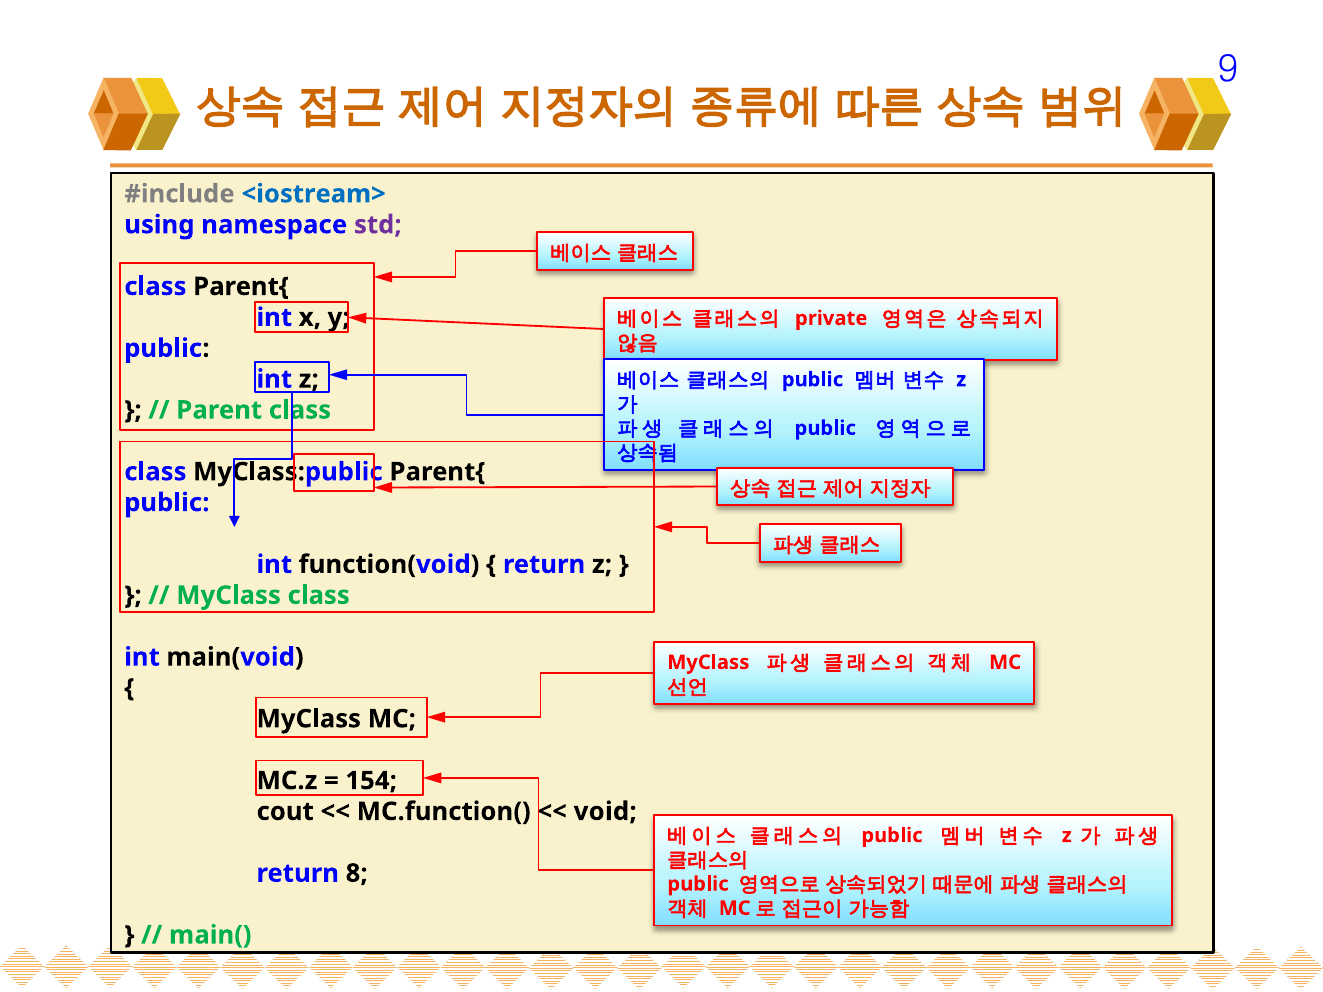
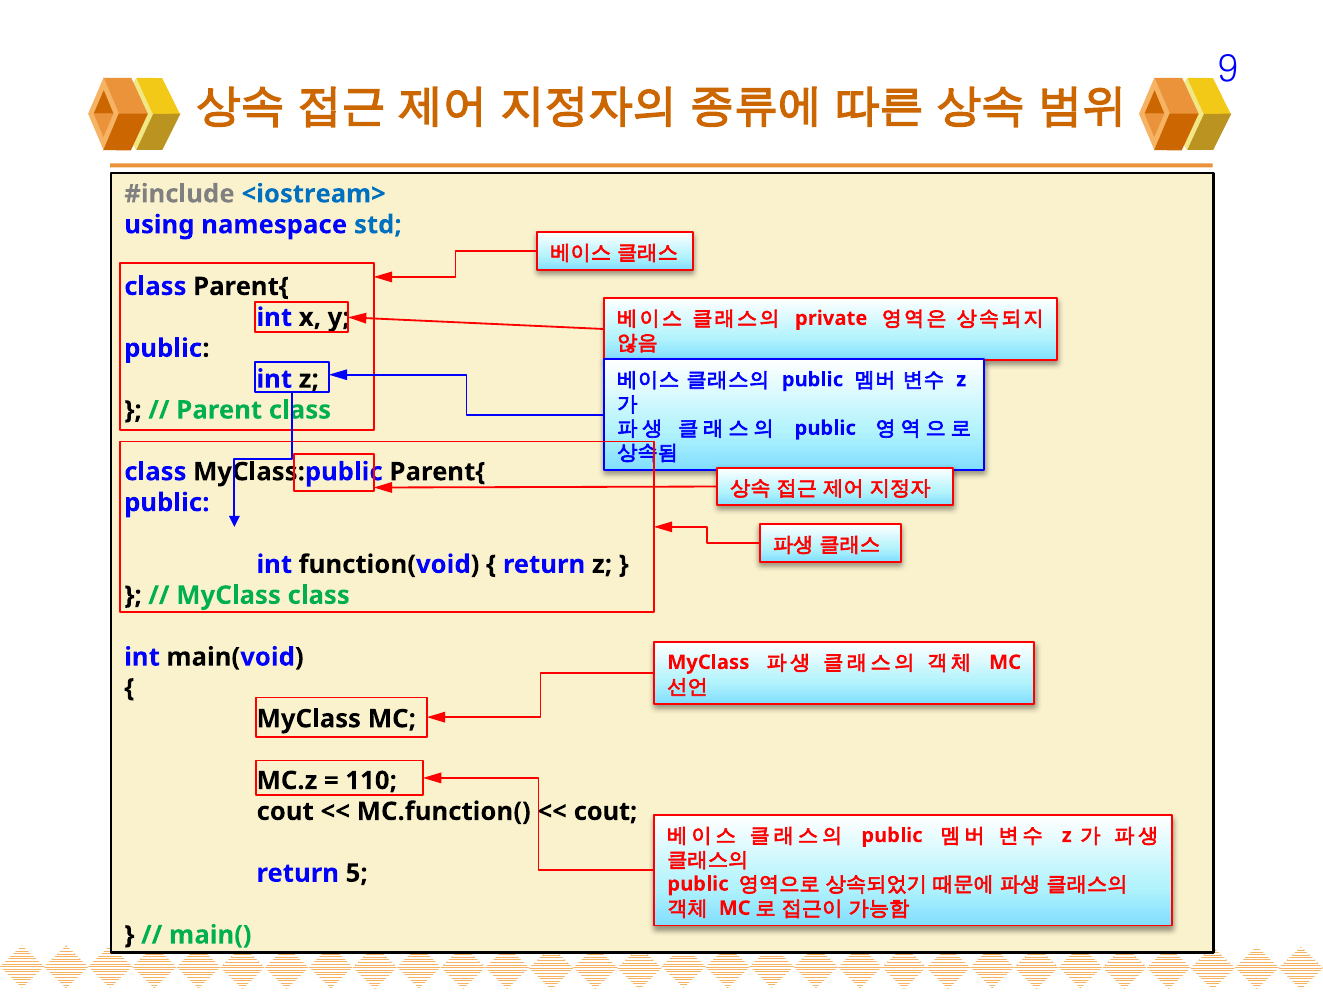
std colour: purple -> blue (378, 225)
154: 154 -> 110 (371, 781)
void: void -> cout (605, 812)
8: 8 -> 5 (357, 873)
